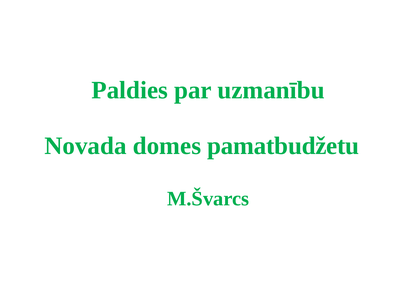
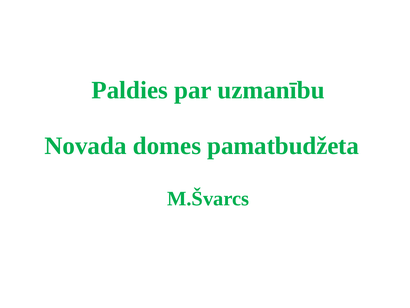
pamatbudžetu: pamatbudžetu -> pamatbudžeta (283, 145)
